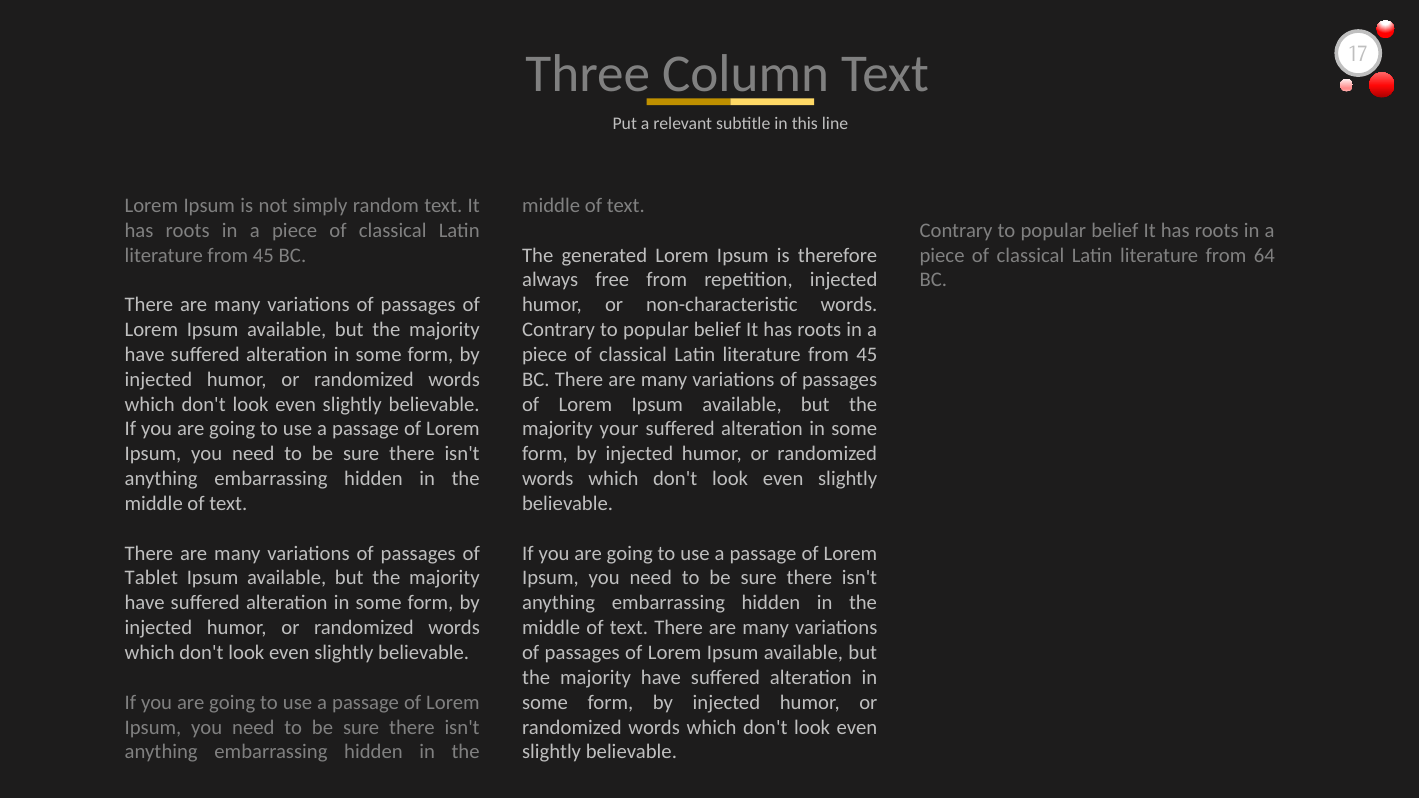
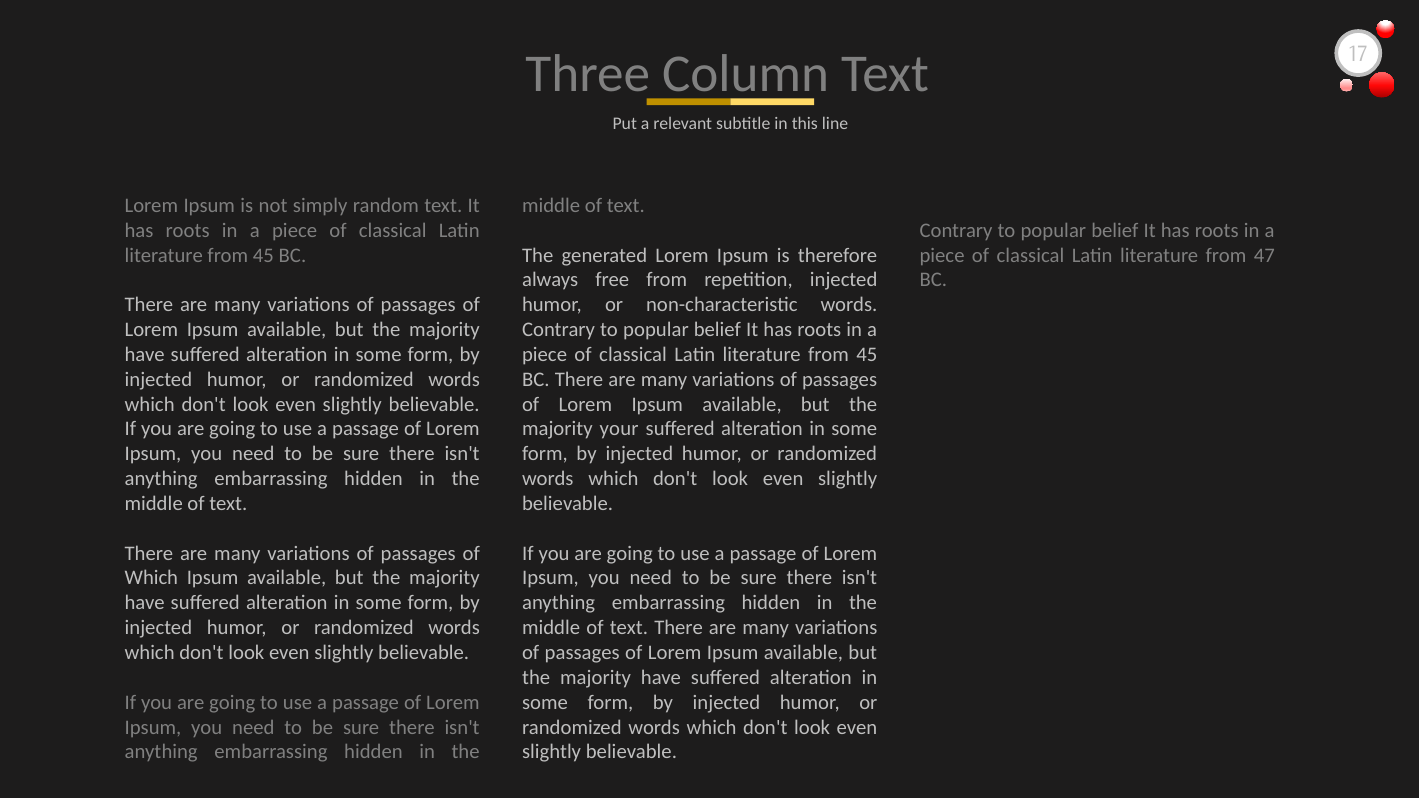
64: 64 -> 47 (1264, 255)
Tablet: Tablet -> Which (151, 578)
